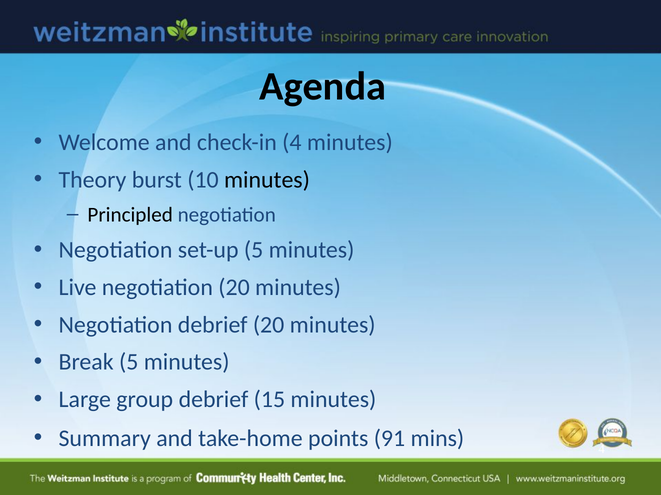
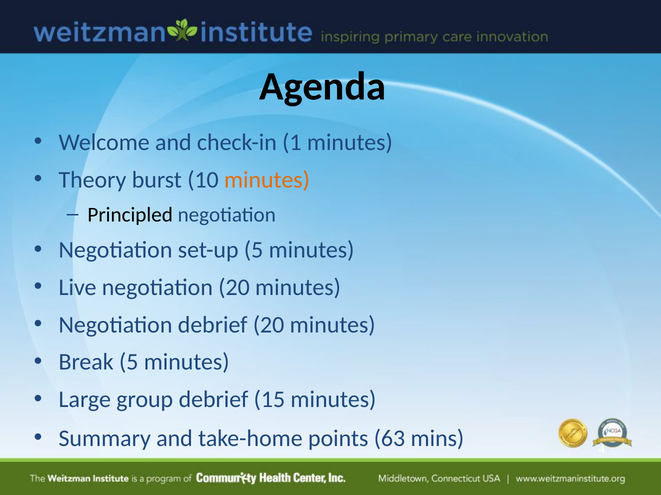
check-in 4: 4 -> 1 (292, 143)
minutes colour: black -> orange (267, 180)
91: 91 -> 63 (389, 439)
